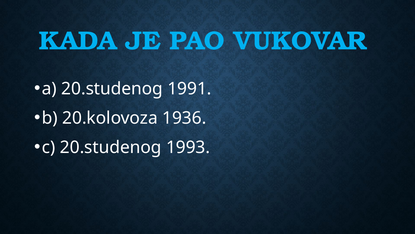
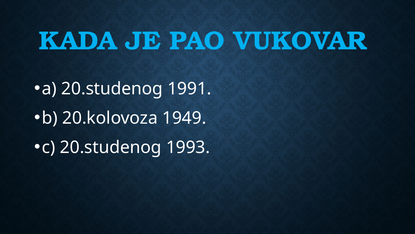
1936: 1936 -> 1949 (184, 118)
